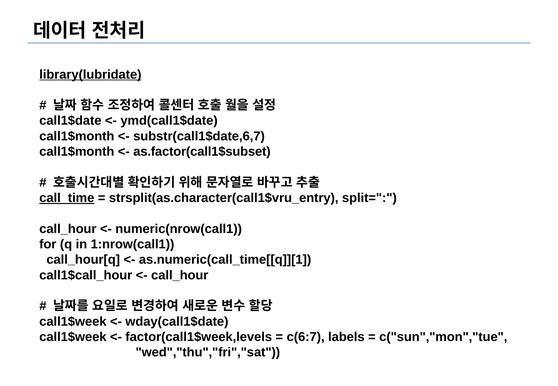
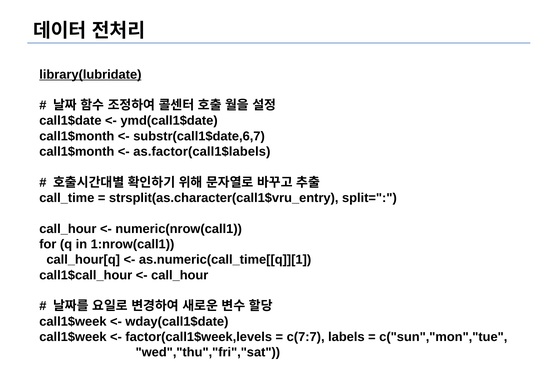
as.factor(call1$subset: as.factor(call1$subset -> as.factor(call1$labels (202, 152)
call_time underline: present -> none (67, 198)
c(6:7: c(6:7 -> c(7:7 (306, 337)
